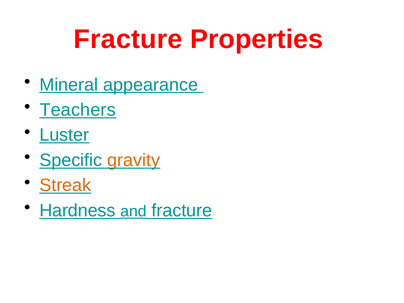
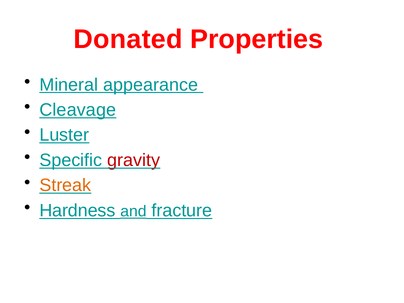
Fracture: Fracture -> Donated (128, 39)
Teachers: Teachers -> Cleavage (78, 110)
gravity colour: orange -> red (134, 160)
